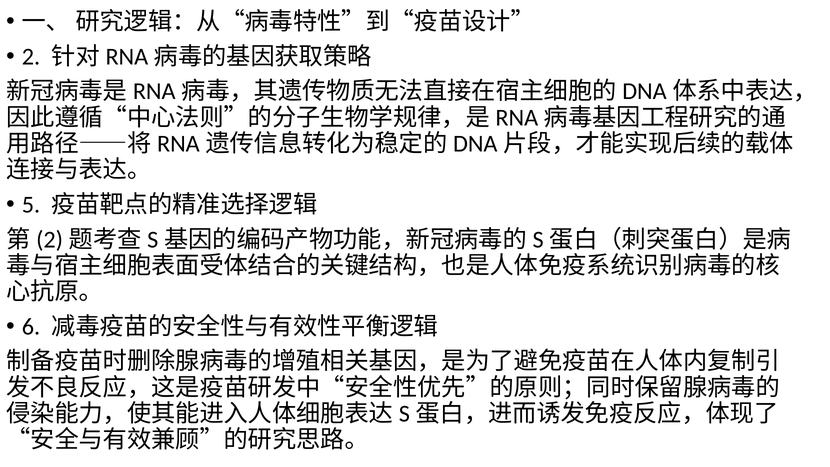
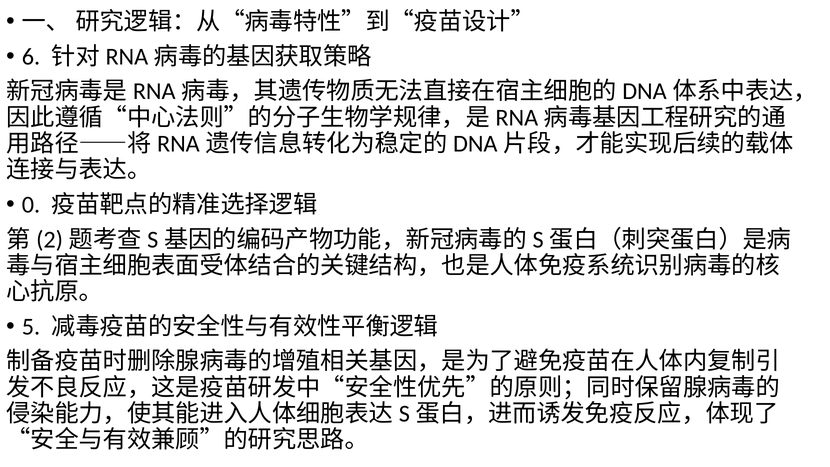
2: 2 -> 6 (31, 57)
5: 5 -> 0 (31, 205)
6: 6 -> 5 (31, 327)
